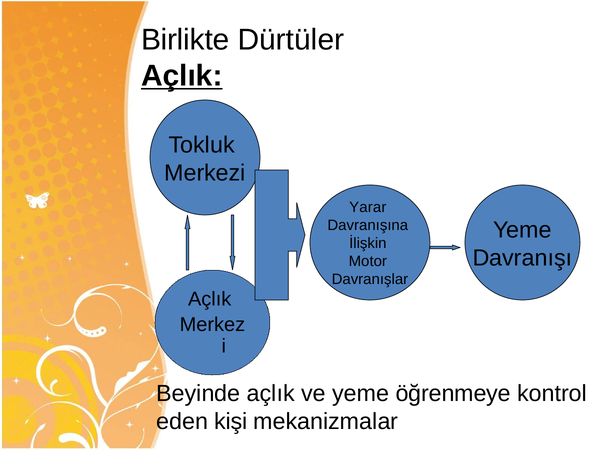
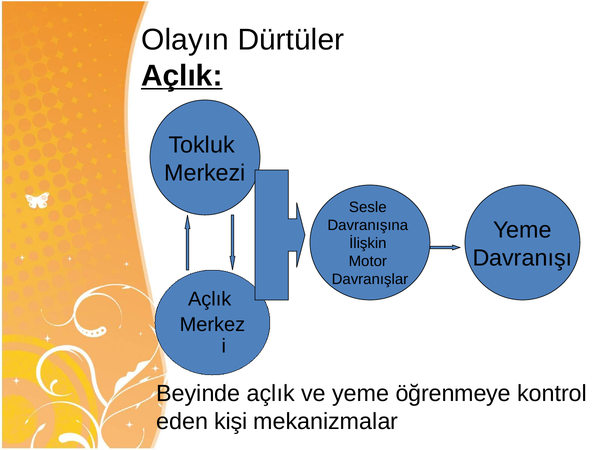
Birlikte: Birlikte -> Olayın (185, 40)
Yarar: Yarar -> Sesle (368, 208)
